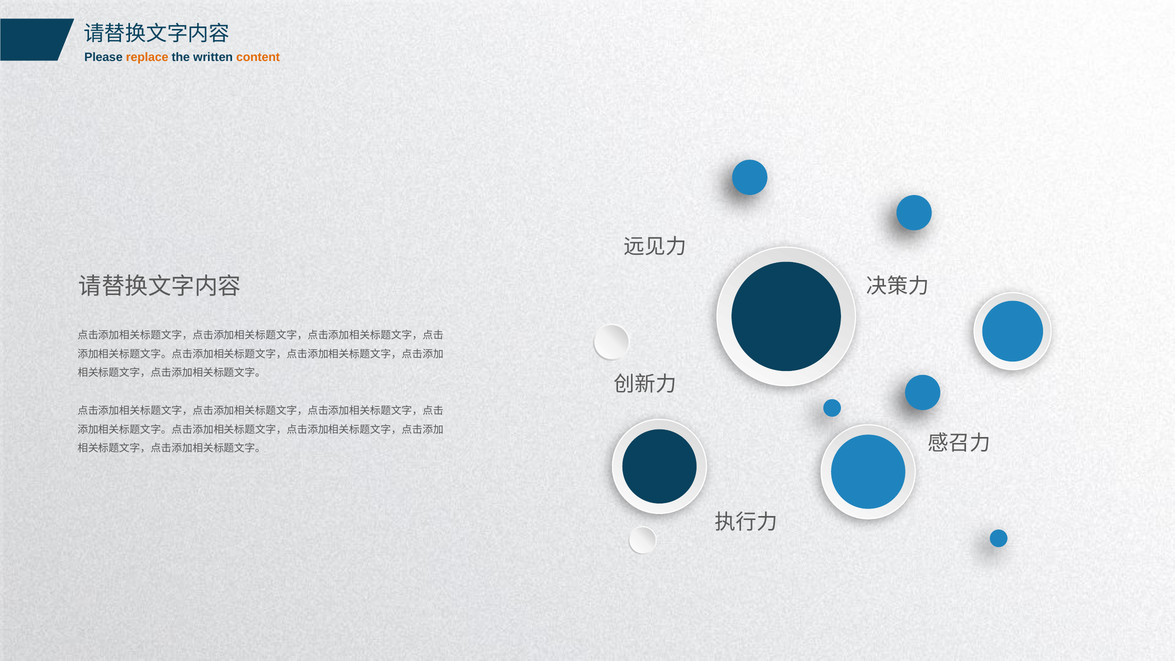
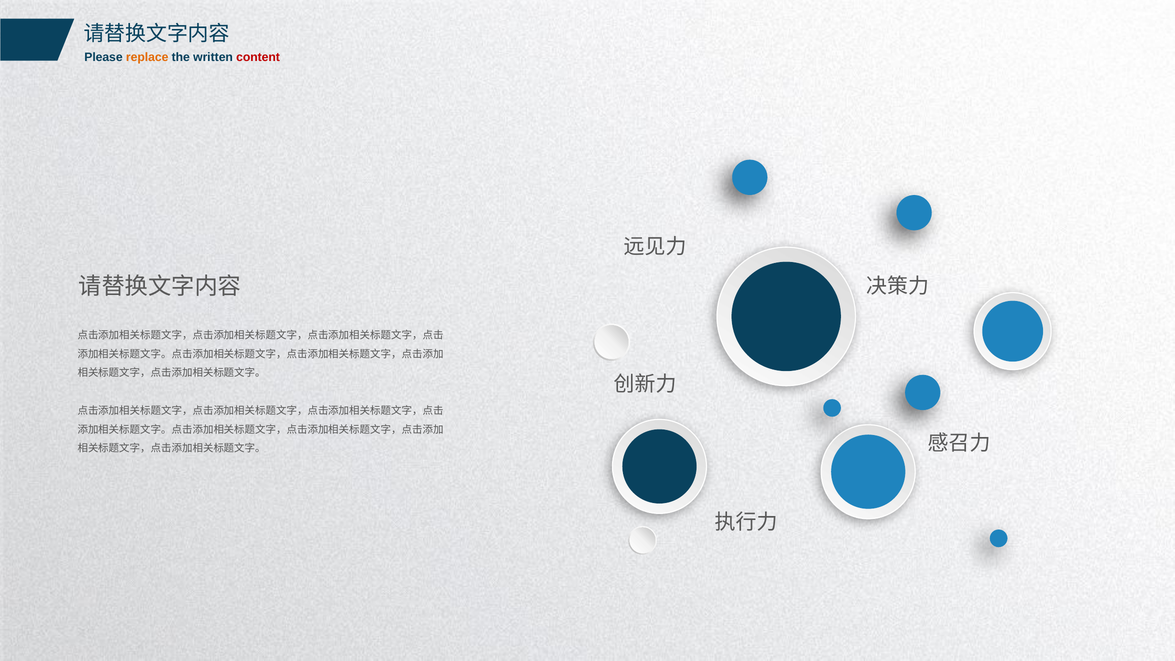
content colour: orange -> red (258, 57)
